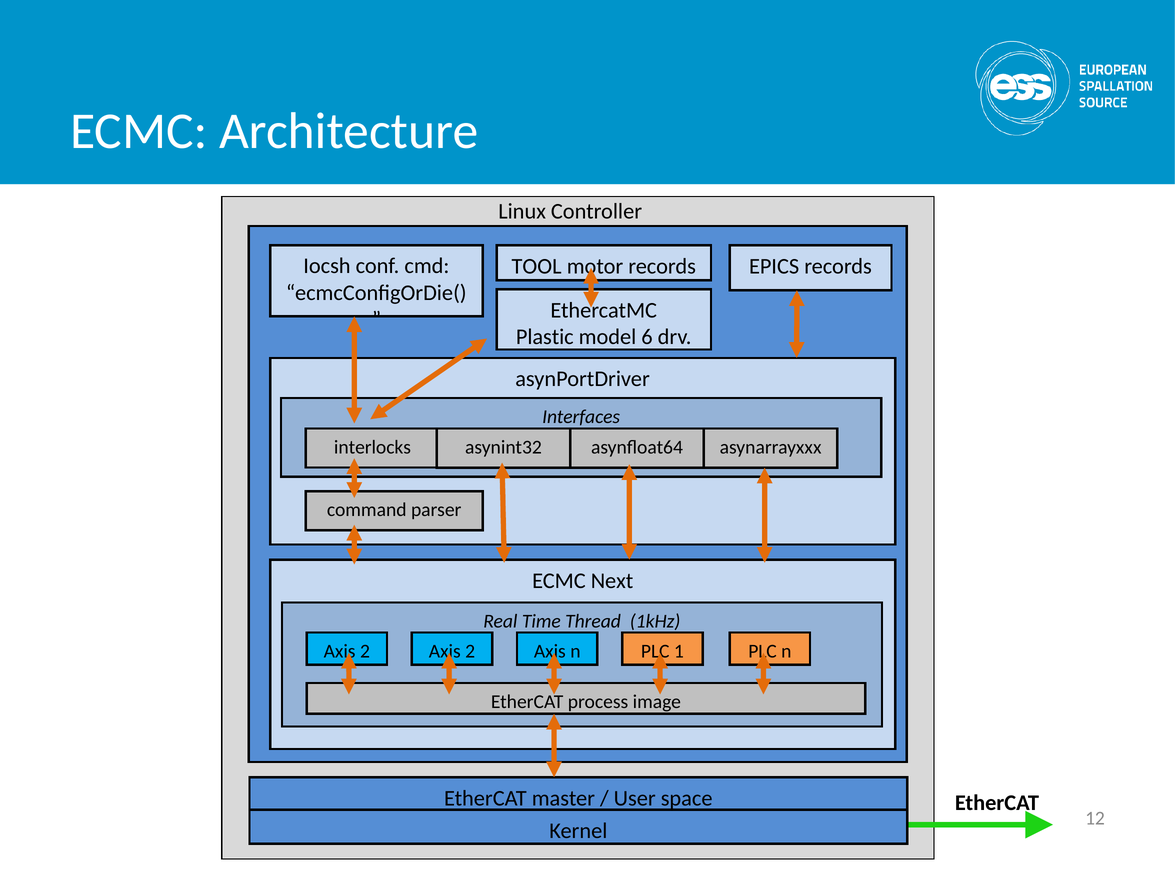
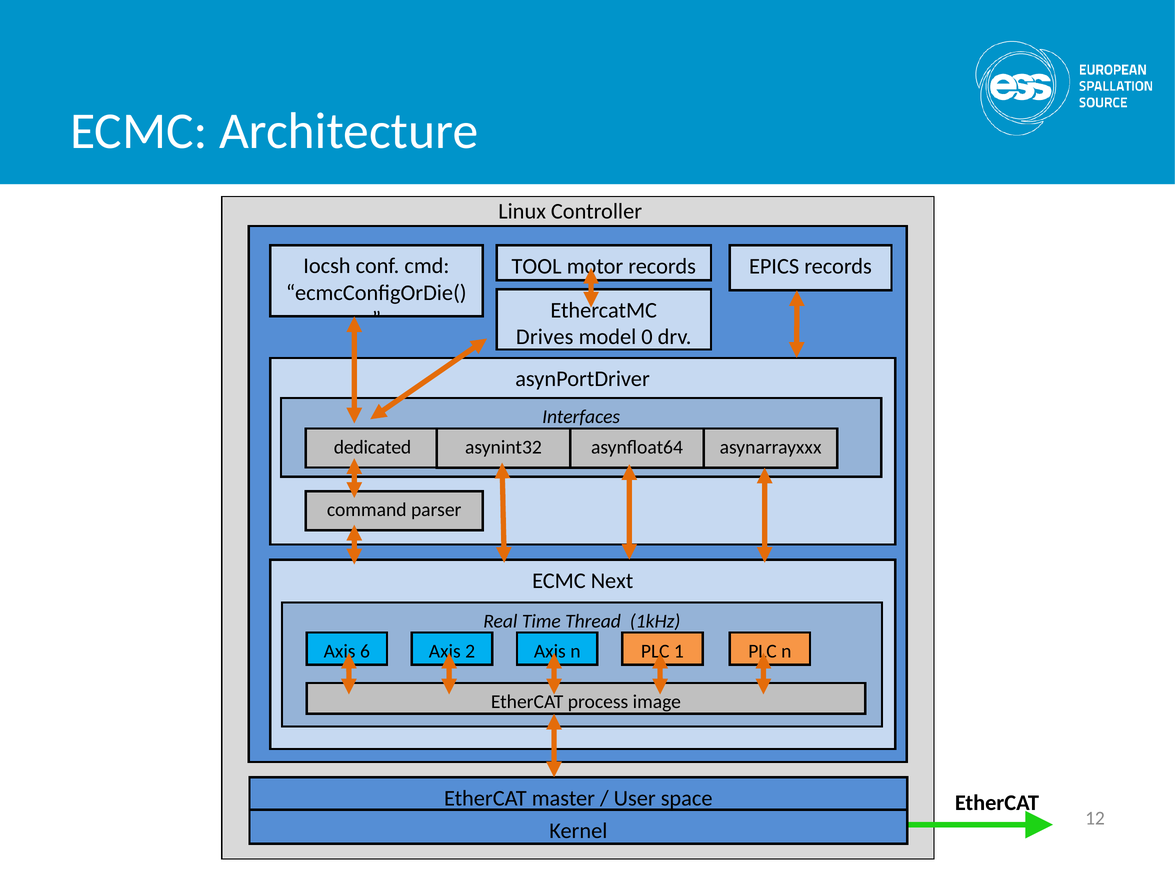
Plastic: Plastic -> Drives (545, 337)
6: 6 -> 0 (647, 337)
interlocks: interlocks -> dedicated (373, 448)
2: 2 -> 6 (365, 652)
